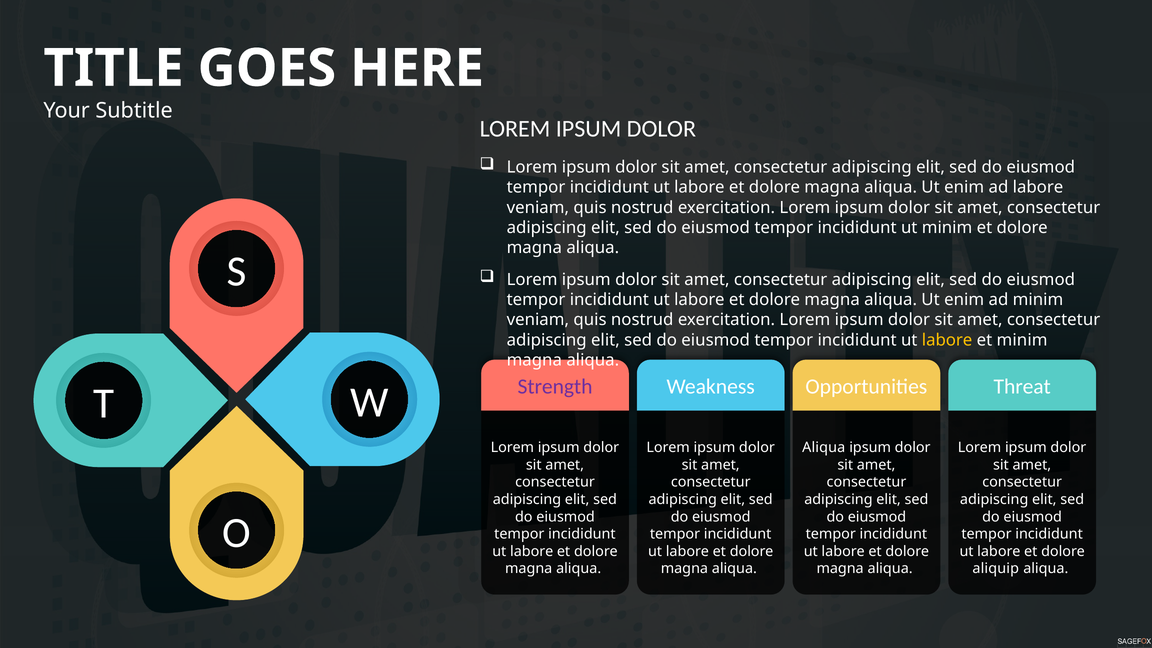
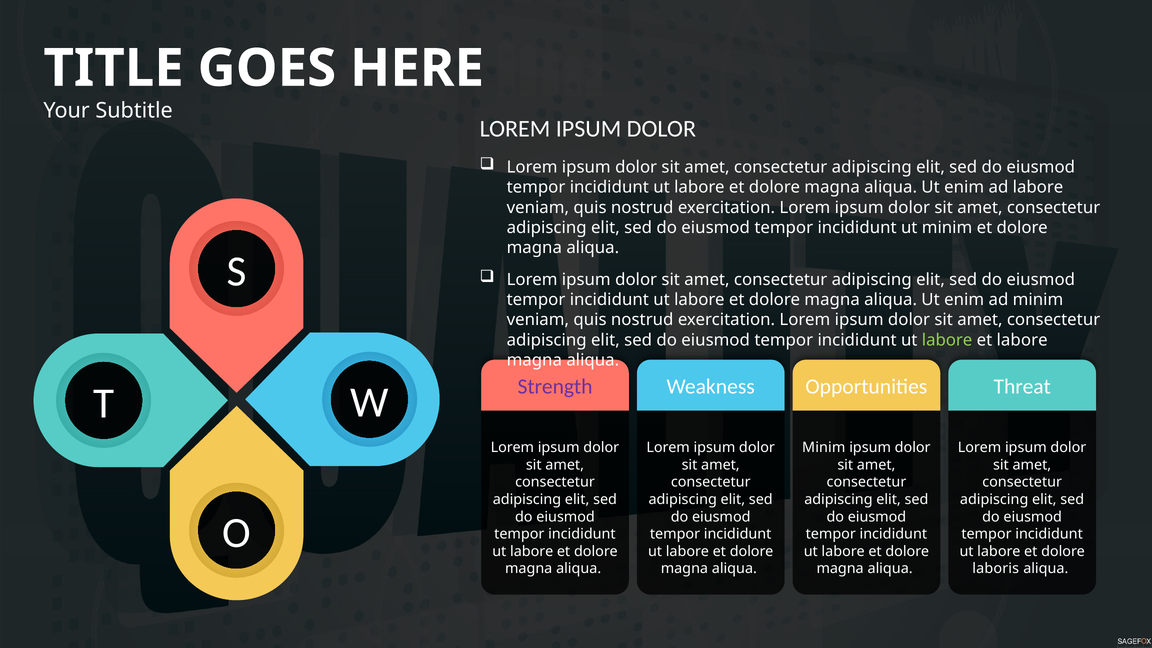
labore colour: yellow -> light green (947, 340)
et minim: minim -> labore (1022, 340)
Aliqua: Aliqua -> Minim (824, 448)
aliquip: aliquip -> laboris (996, 569)
